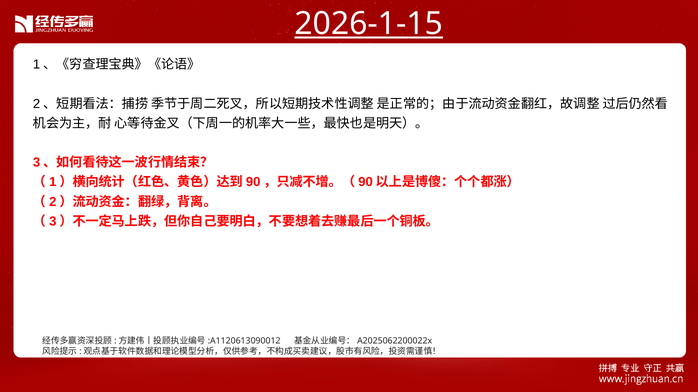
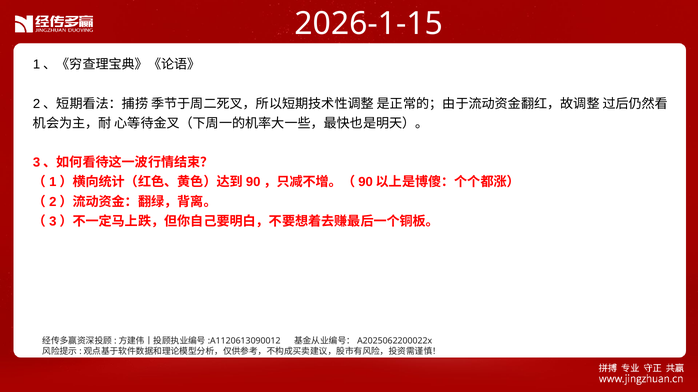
2026-1-15 underline: present -> none (369, 24)
